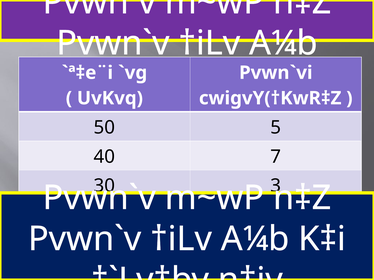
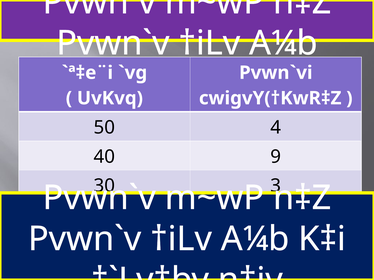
50 5: 5 -> 4 (276, 128)
7: 7 -> 9 (276, 157)
